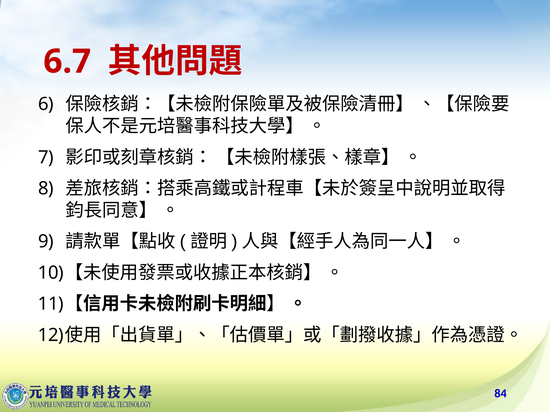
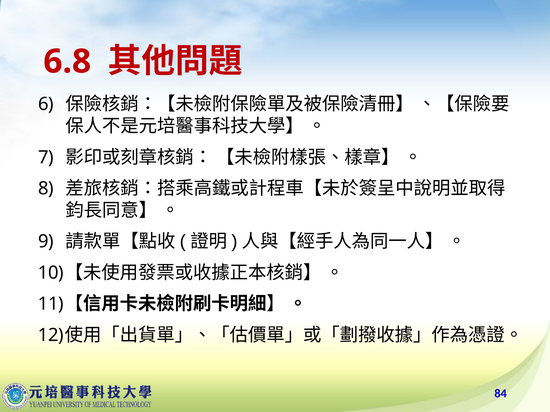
6.7: 6.7 -> 6.8 (67, 62)
